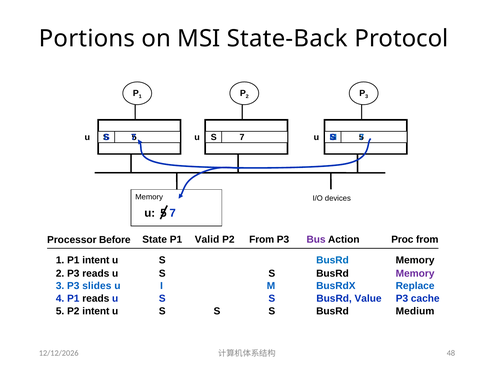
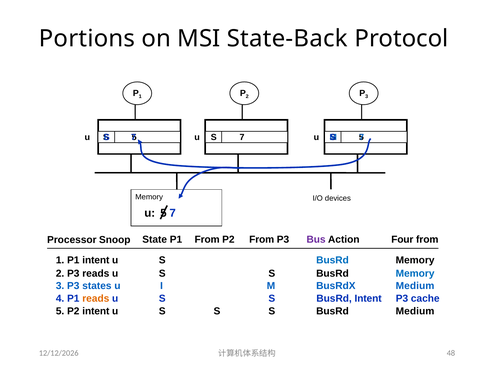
Before: Before -> Snoop (115, 240)
P1 Valid: Valid -> From (207, 240)
Proc: Proc -> Four (402, 240)
Memory colour: purple -> blue (415, 274)
slides: slides -> states (97, 286)
BusRdX Replace: Replace -> Medium (415, 286)
reads colour: black -> orange (96, 299)
BusRd Value: Value -> Intent (368, 299)
